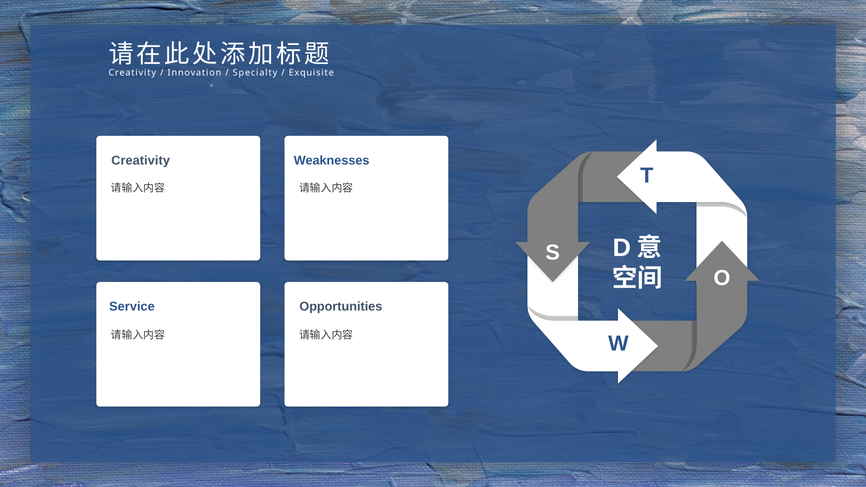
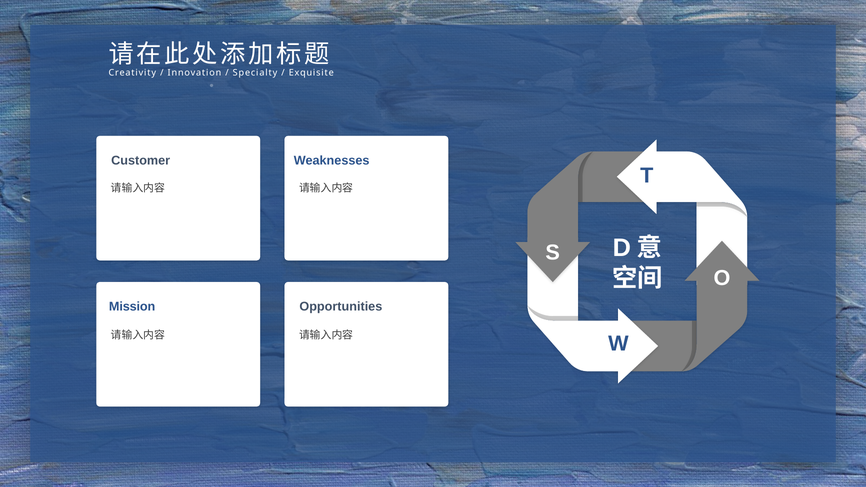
Creativity: Creativity -> Customer (141, 161)
Service: Service -> Mission (132, 307)
